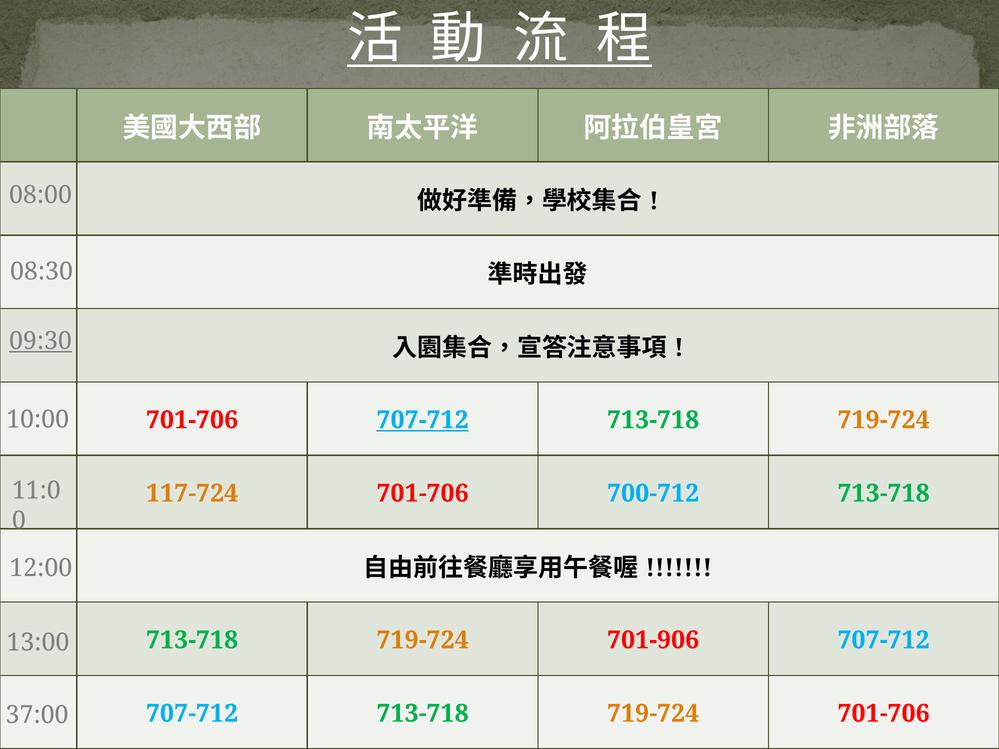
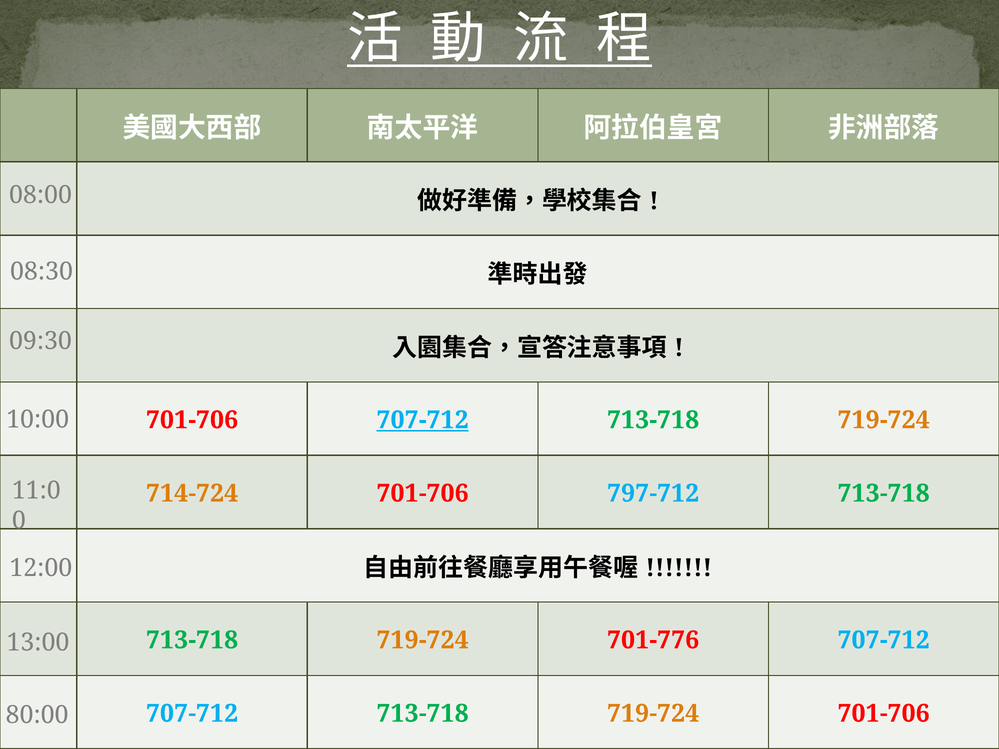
09:30 underline: present -> none (41, 341)
117-724: 117-724 -> 714-724 (192, 494)
700-712: 700-712 -> 797-712 (653, 494)
701-906: 701-906 -> 701-776 (653, 640)
37:00: 37:00 -> 80:00 (37, 715)
